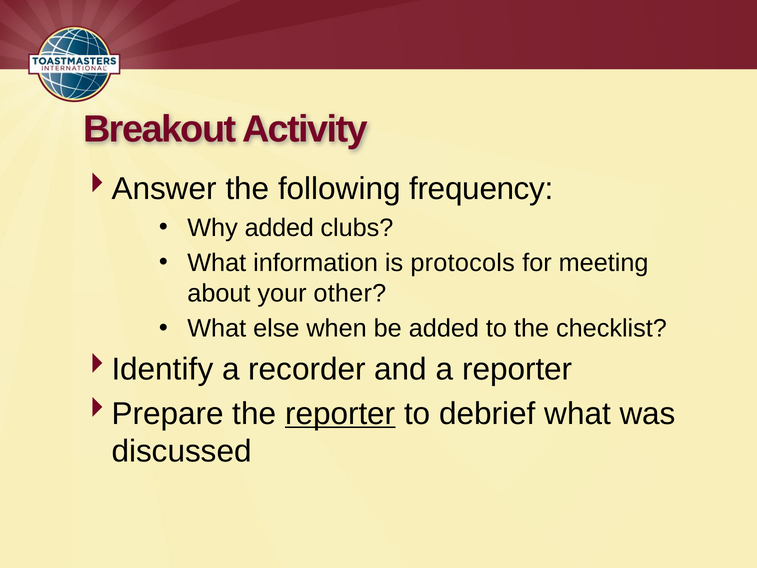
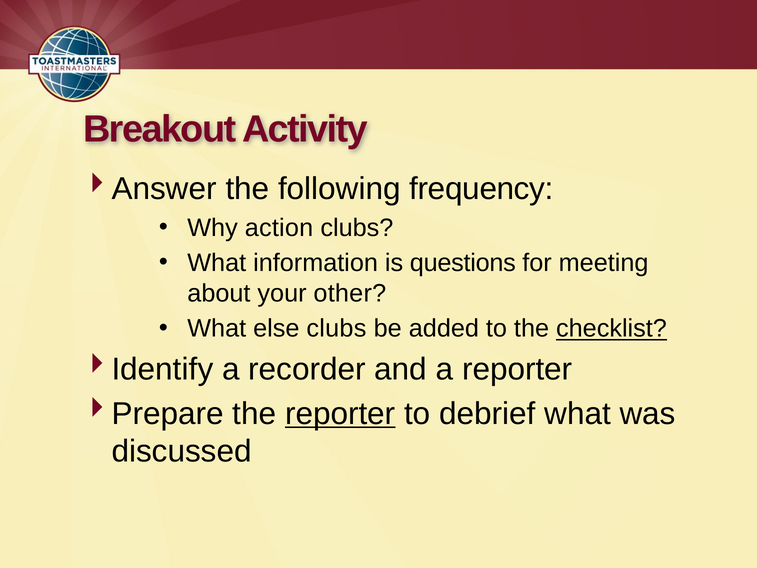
Why added: added -> action (279, 228)
protocols: protocols -> questions (463, 263)
else when: when -> clubs (336, 329)
checklist underline: none -> present (611, 329)
